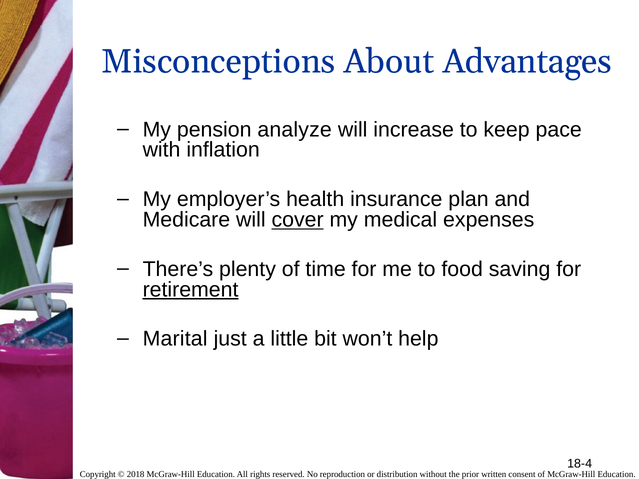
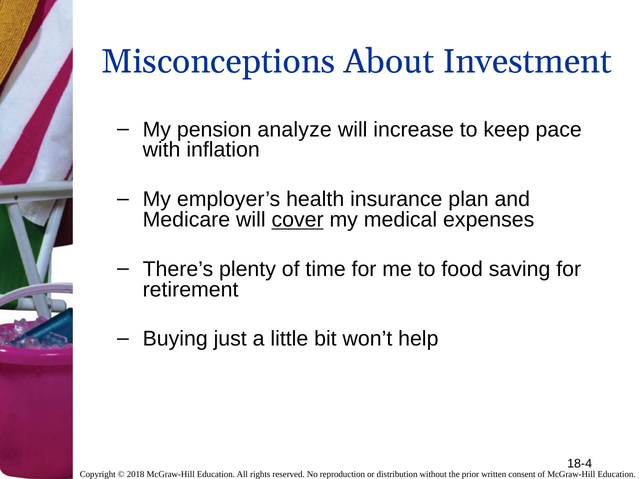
Advantages: Advantages -> Investment (527, 61)
retirement underline: present -> none (191, 290)
Marital: Marital -> Buying (175, 339)
